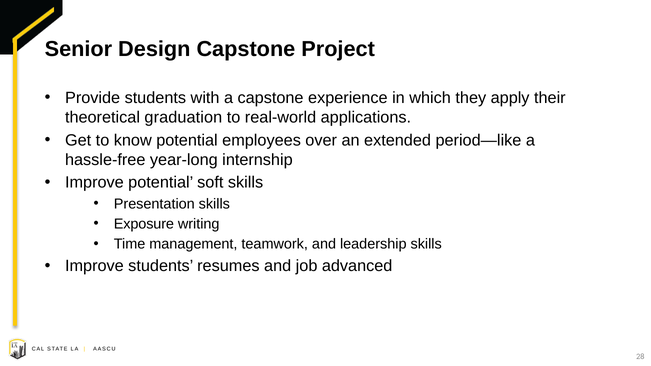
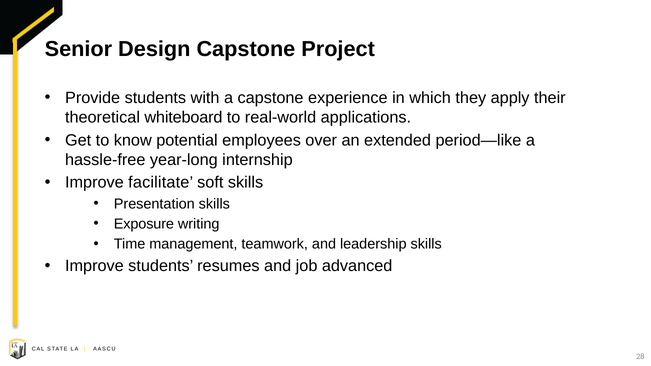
graduation: graduation -> whiteboard (183, 118)
Improve potential: potential -> facilitate (161, 183)
